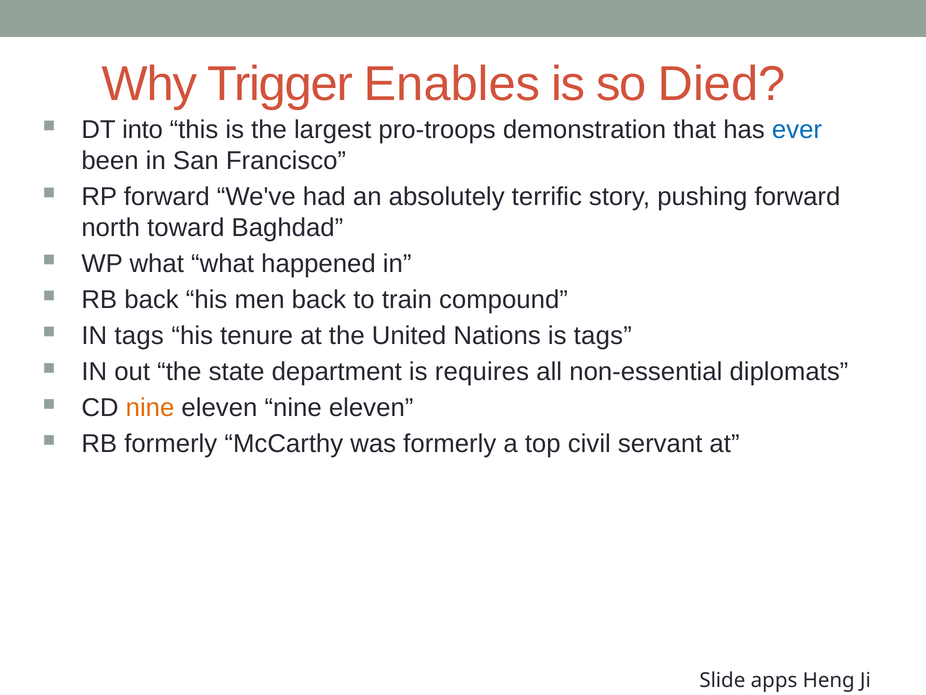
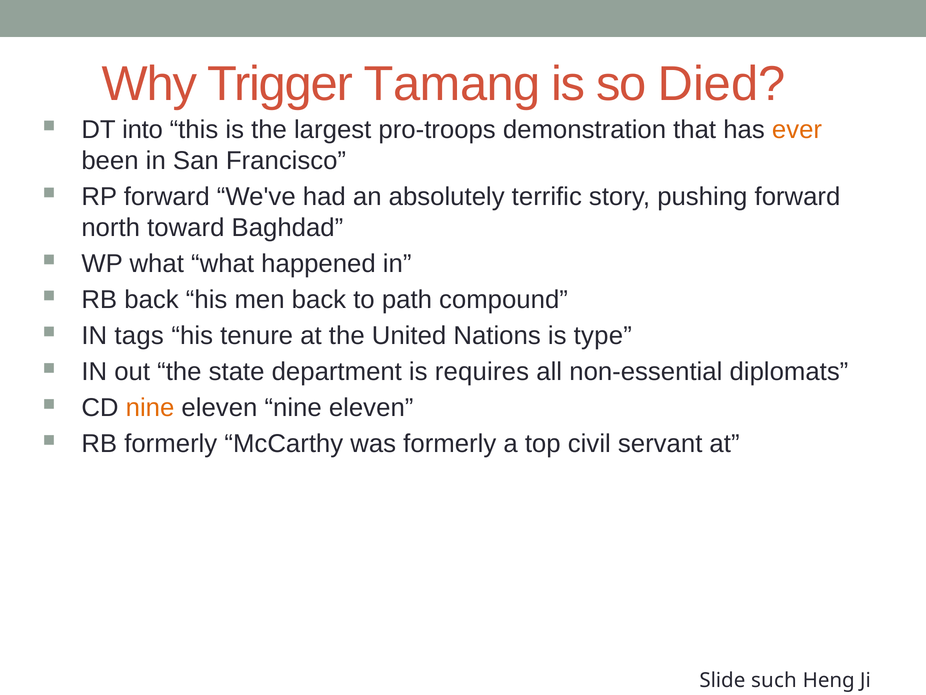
Enables: Enables -> Tamang (452, 84)
ever colour: blue -> orange (797, 130)
train: train -> path (407, 300)
is tags: tags -> type (603, 336)
apps: apps -> such (774, 680)
